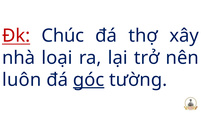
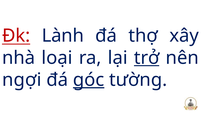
Chúc: Chúc -> Lành (63, 36)
trở underline: none -> present (147, 58)
luôn: luôn -> ngợi (22, 80)
